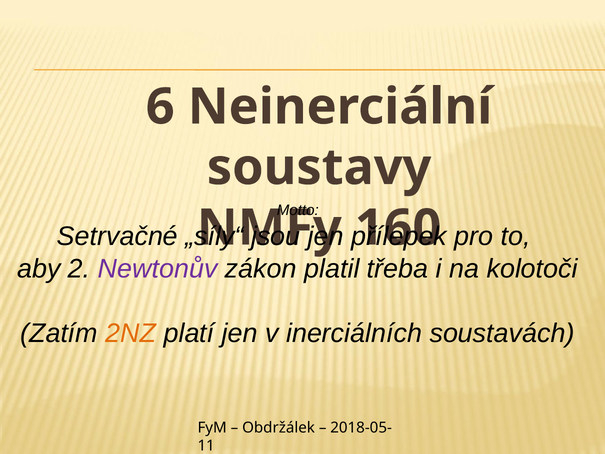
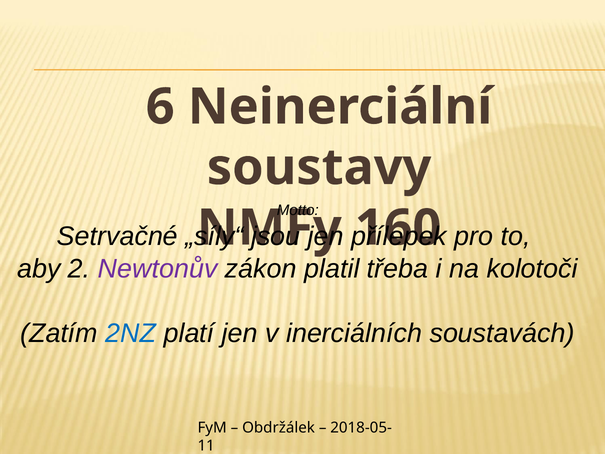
2NZ colour: orange -> blue (131, 333)
